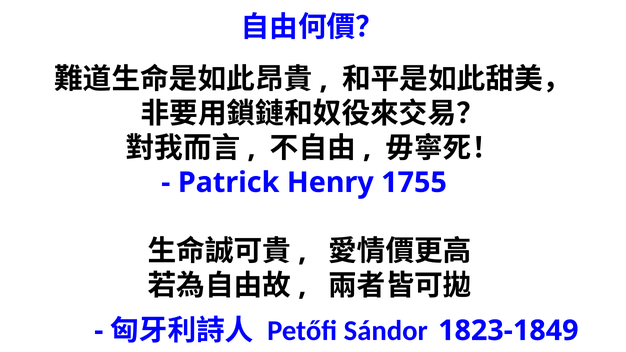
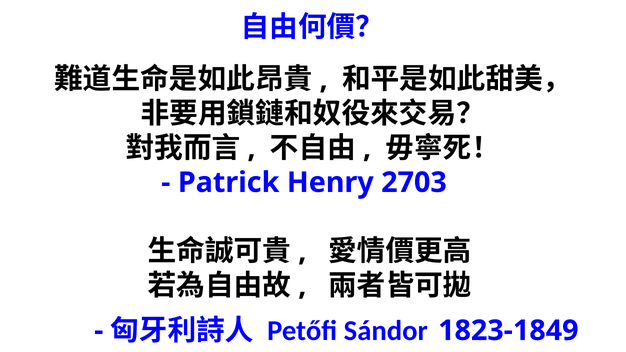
1755: 1755 -> 2703 (414, 183)
